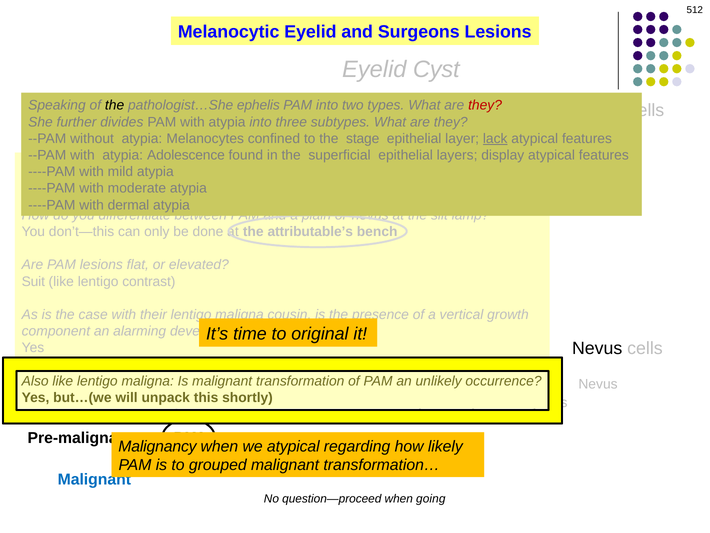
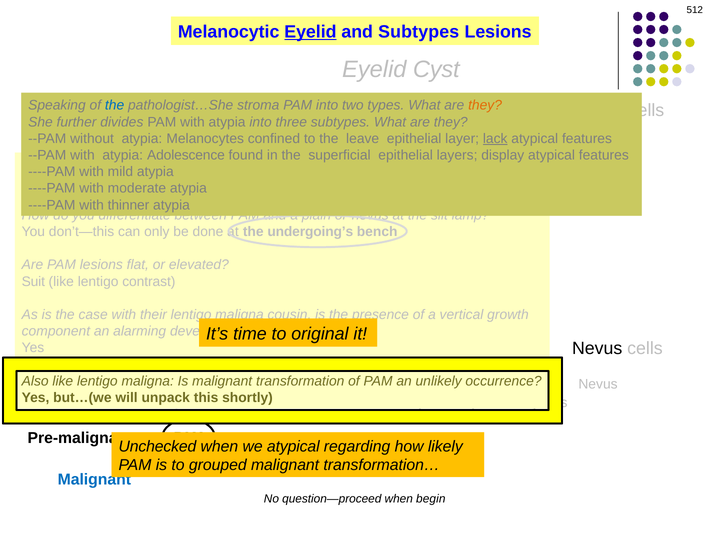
Eyelid underline: none -> present (310, 32)
and Surgeons: Surgeons -> Subtypes (419, 32)
the colour: black -> blue (115, 105)
ephelis: ephelis -> stroma (258, 105)
they colour: red -> orange (485, 105)
stage: stage -> leave (363, 138)
dermal: dermal -> thinner (128, 205)
attributable’s: attributable’s -> undergoing’s (310, 231)
Malignancy: Malignancy -> Unchecked (157, 446)
going: going -> begin (431, 499)
